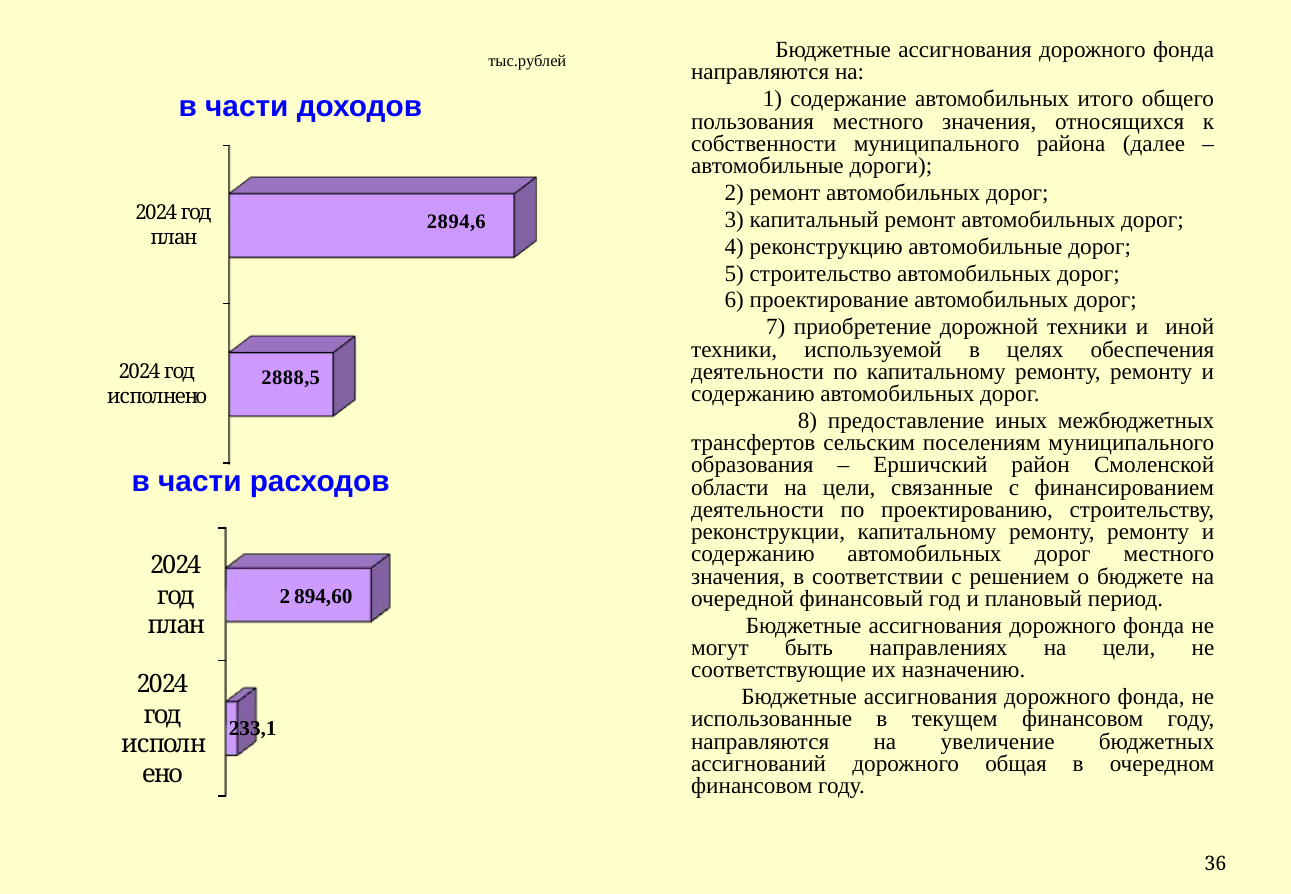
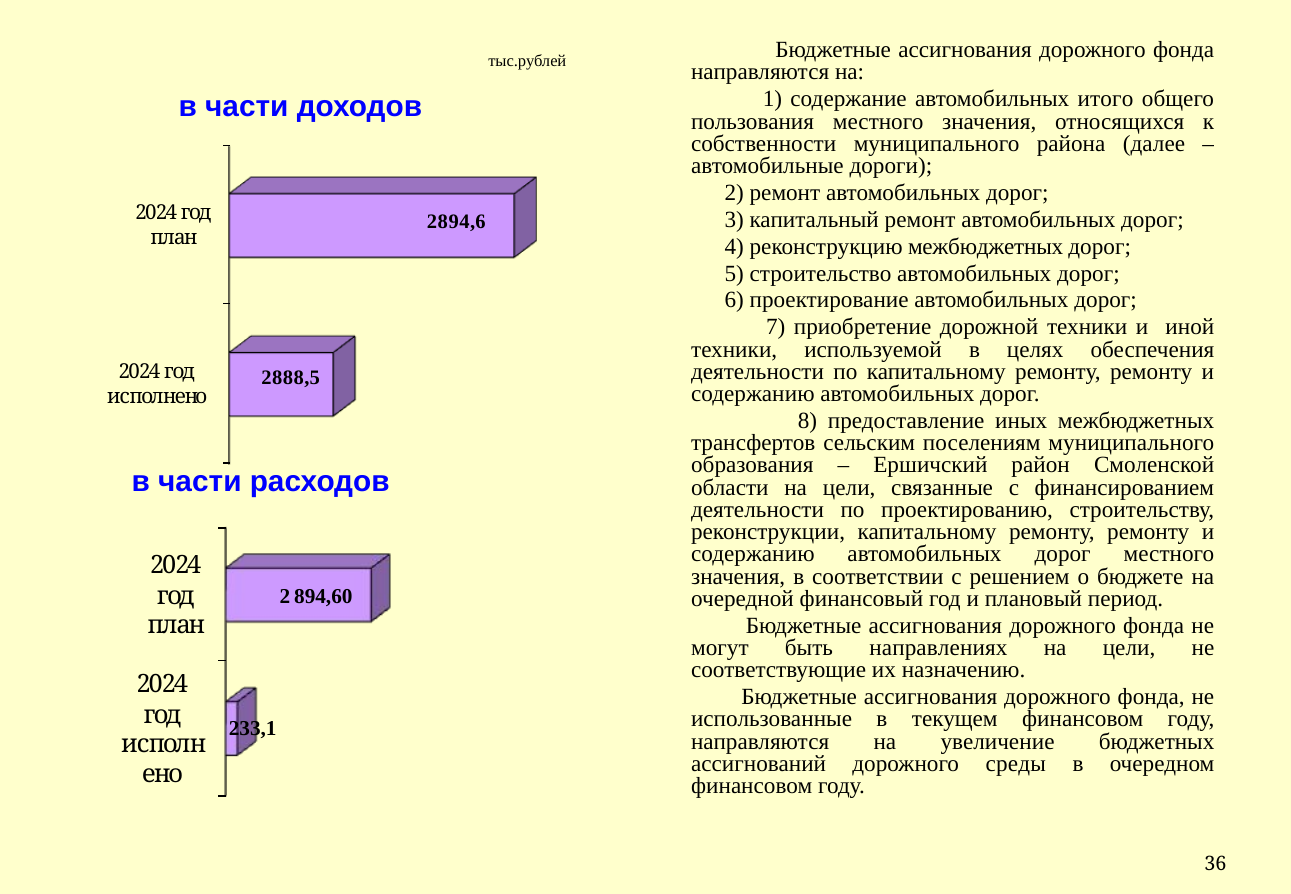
реконструкцию автомобильные: автомобильные -> межбюджетных (986, 246)
общая: общая -> среды (1016, 764)
